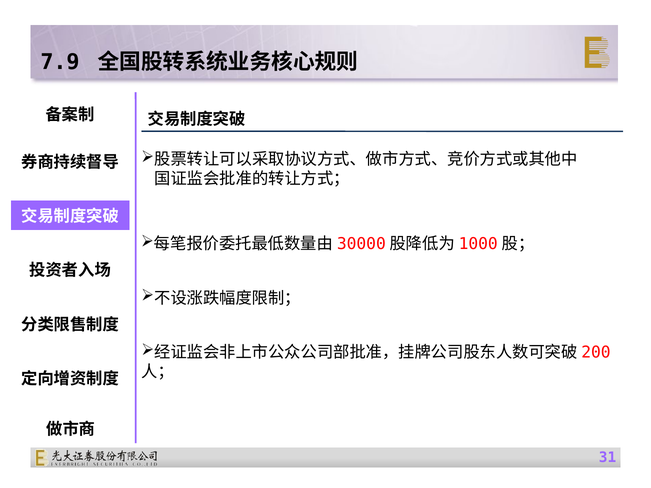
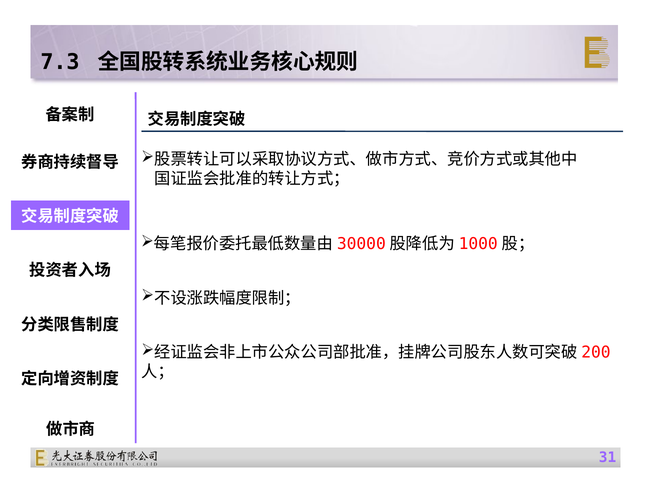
7.9: 7.9 -> 7.3 (60, 62)
